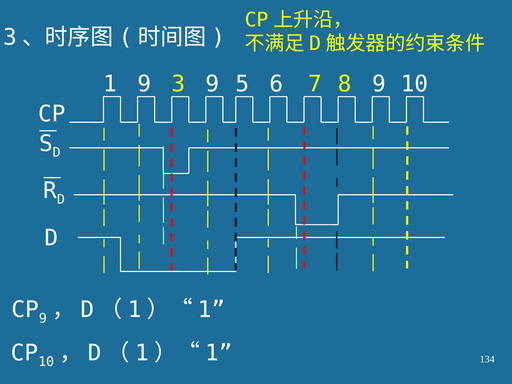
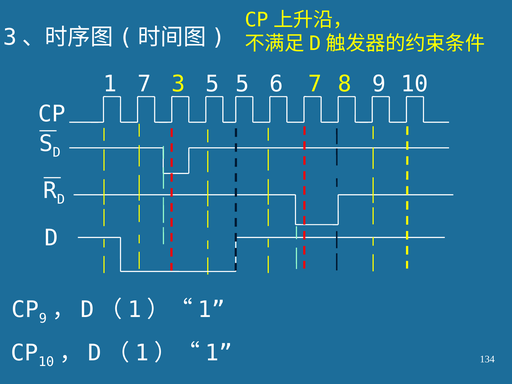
1 9: 9 -> 7 (144, 84)
3 9: 9 -> 5 (212, 84)
